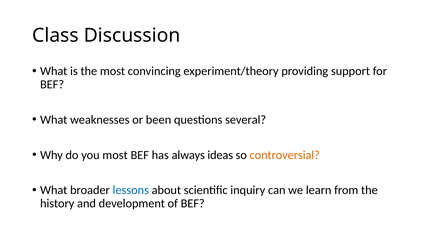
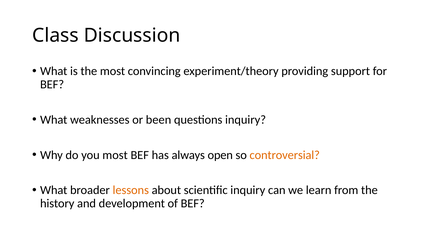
questions several: several -> inquiry (246, 120)
ideas: ideas -> open (220, 155)
lessons colour: blue -> orange (131, 191)
